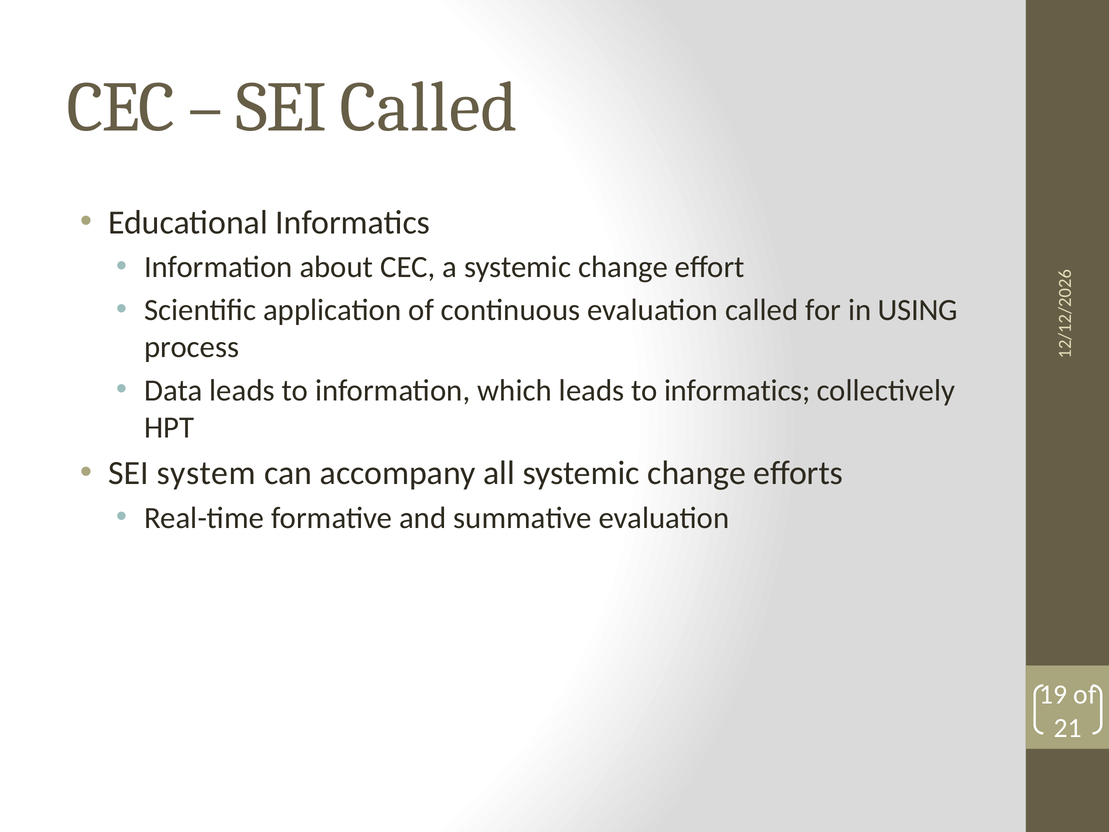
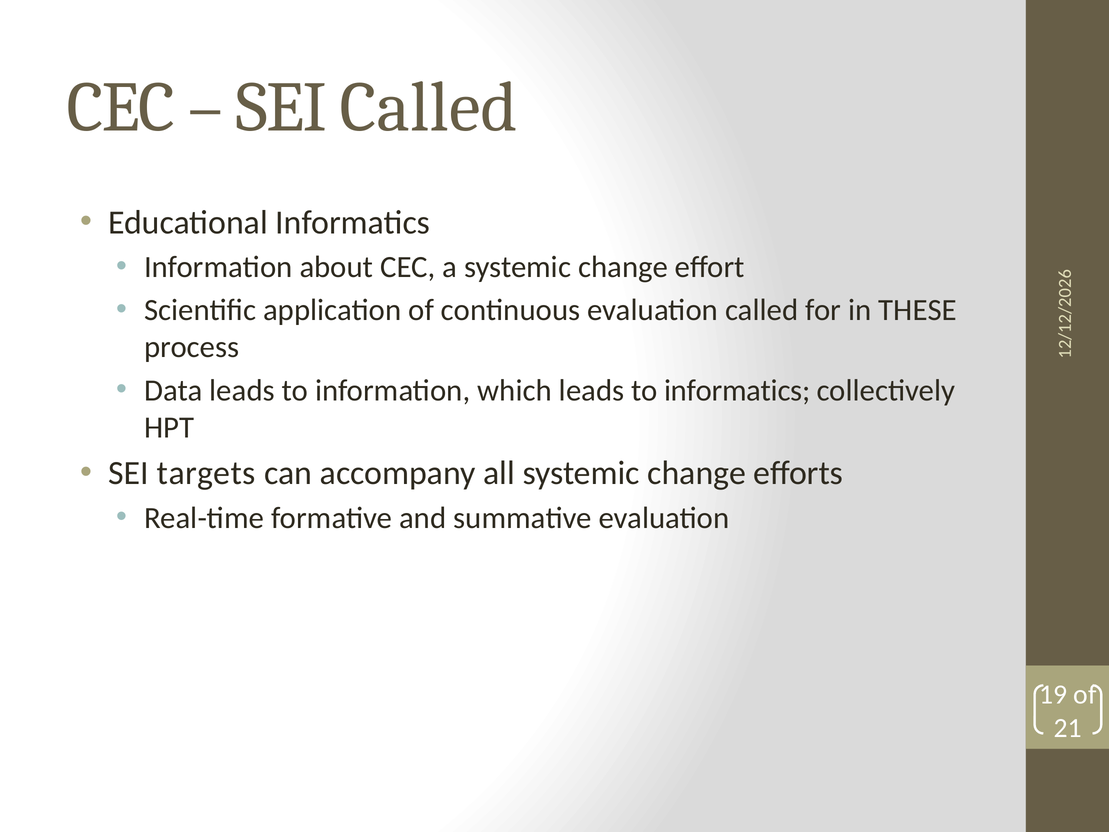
USING: USING -> THESE (918, 310)
system: system -> targets (206, 473)
